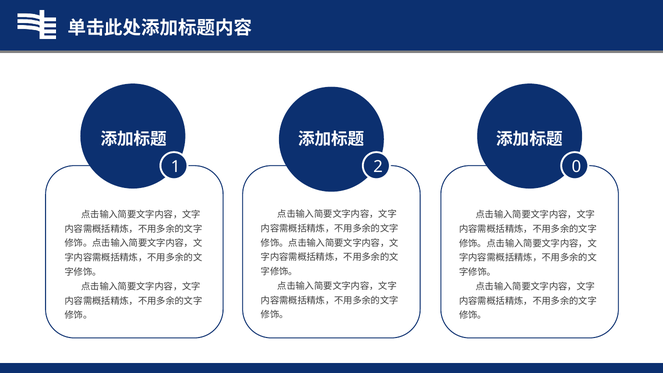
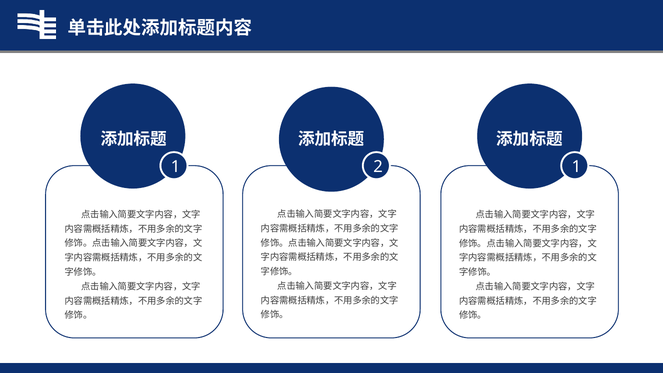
2 0: 0 -> 1 (576, 167)
